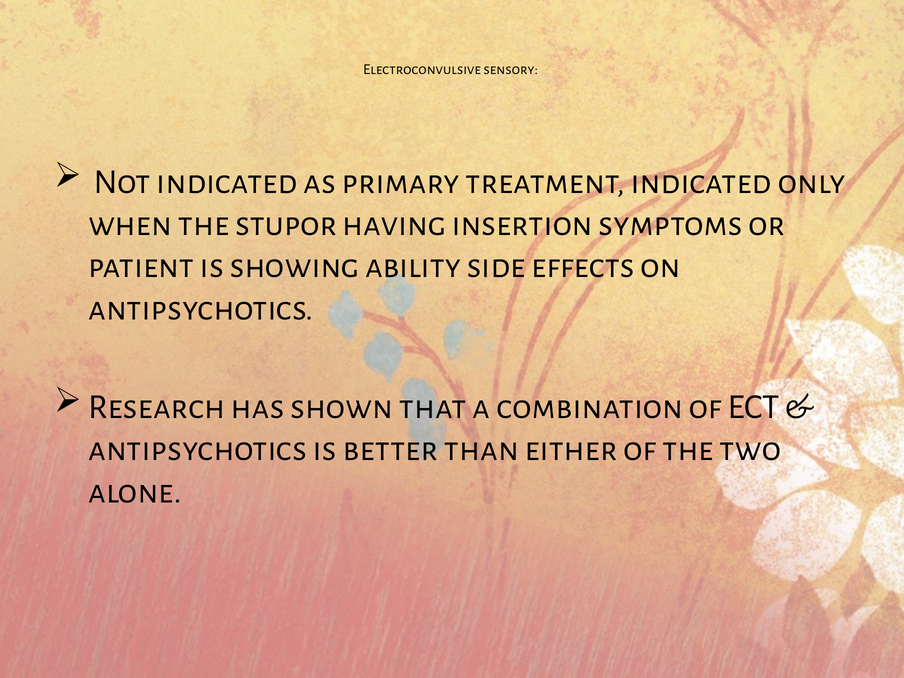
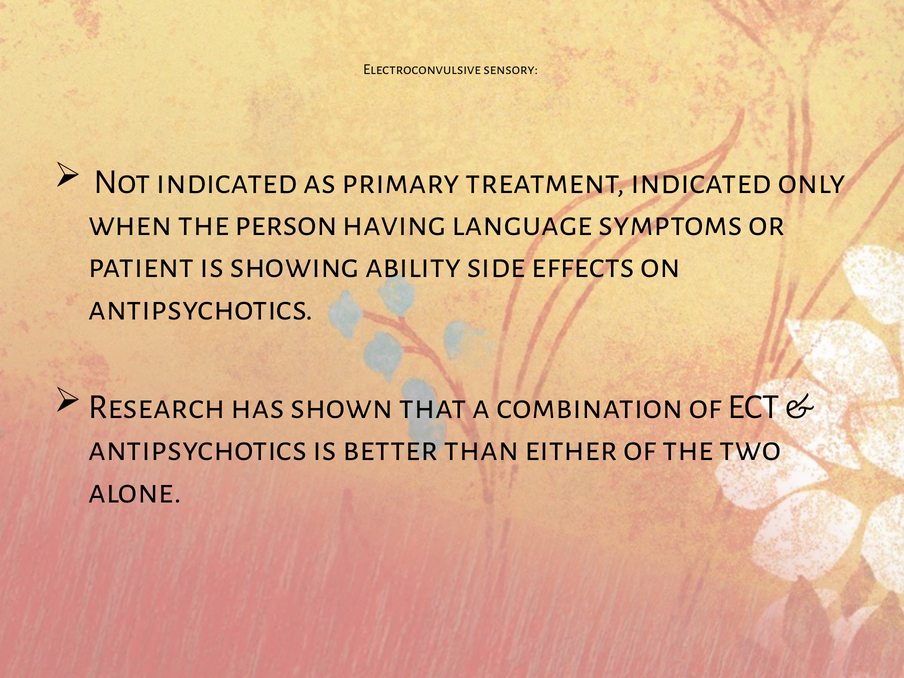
stupor: stupor -> person (286, 224)
insertion: insertion -> language (522, 224)
